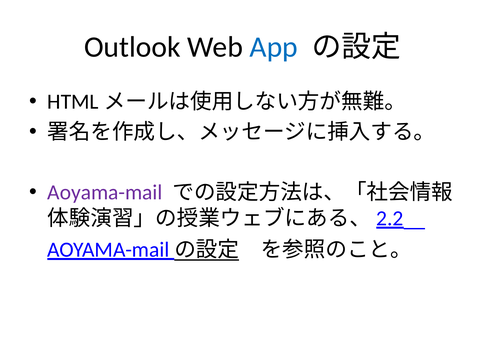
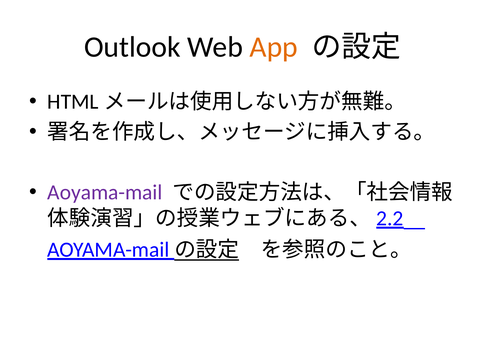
App colour: blue -> orange (274, 47)
